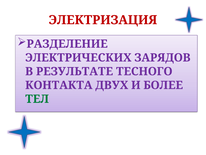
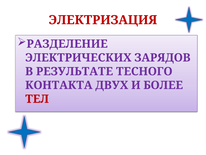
ТЕЛ colour: green -> red (37, 99)
